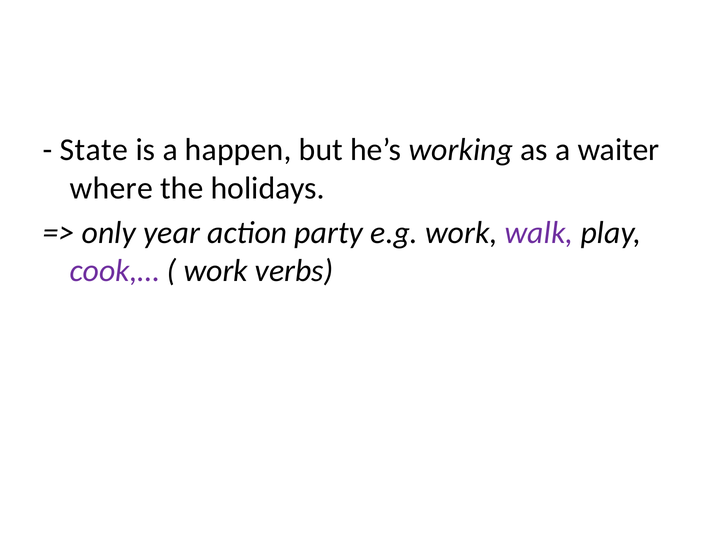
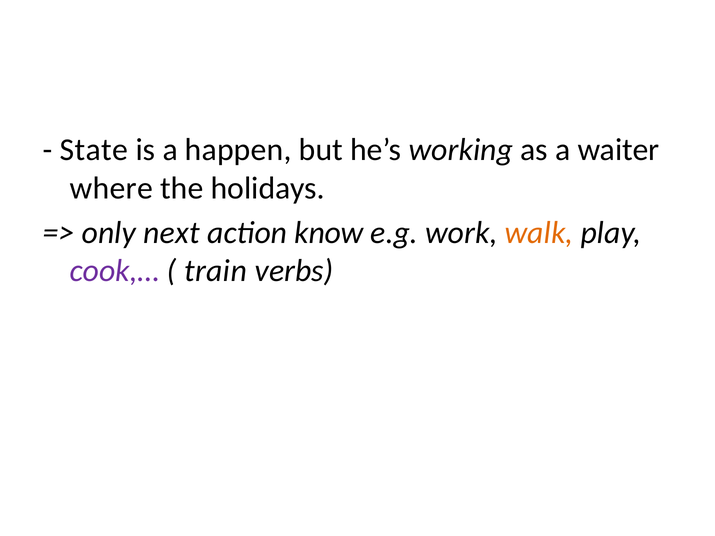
year: year -> next (171, 233)
party: party -> know (329, 233)
walk colour: purple -> orange (539, 233)
work: work -> train (215, 271)
